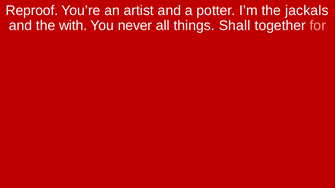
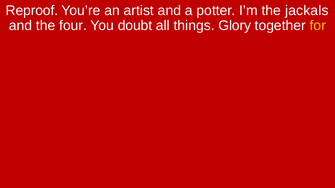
with: with -> four (73, 26)
never: never -> doubt (135, 26)
Shall: Shall -> Glory (235, 26)
for colour: pink -> yellow (318, 26)
